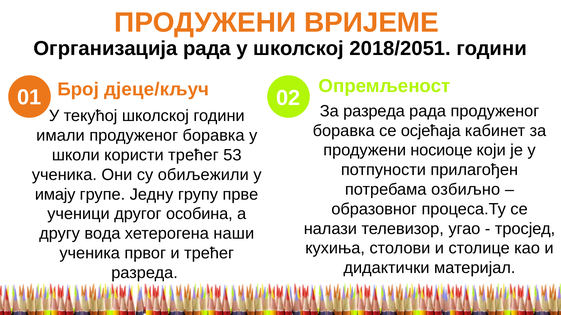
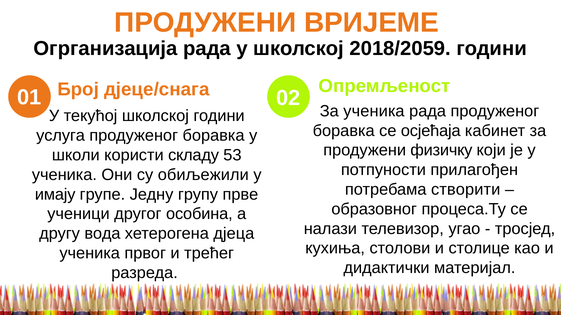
2018/2051: 2018/2051 -> 2018/2059 (400, 49)
дјеце/кључ: дјеце/кључ -> дјеце/снага (157, 89)
За разреда: разреда -> ученика (374, 111)
имали: имали -> услуга (61, 136)
носиоце: носиоце -> физичку (441, 150)
користи трећег: трећег -> складу (194, 155)
озбиљно: озбиљно -> створити (466, 190)
наши: наши -> дјеца (234, 234)
